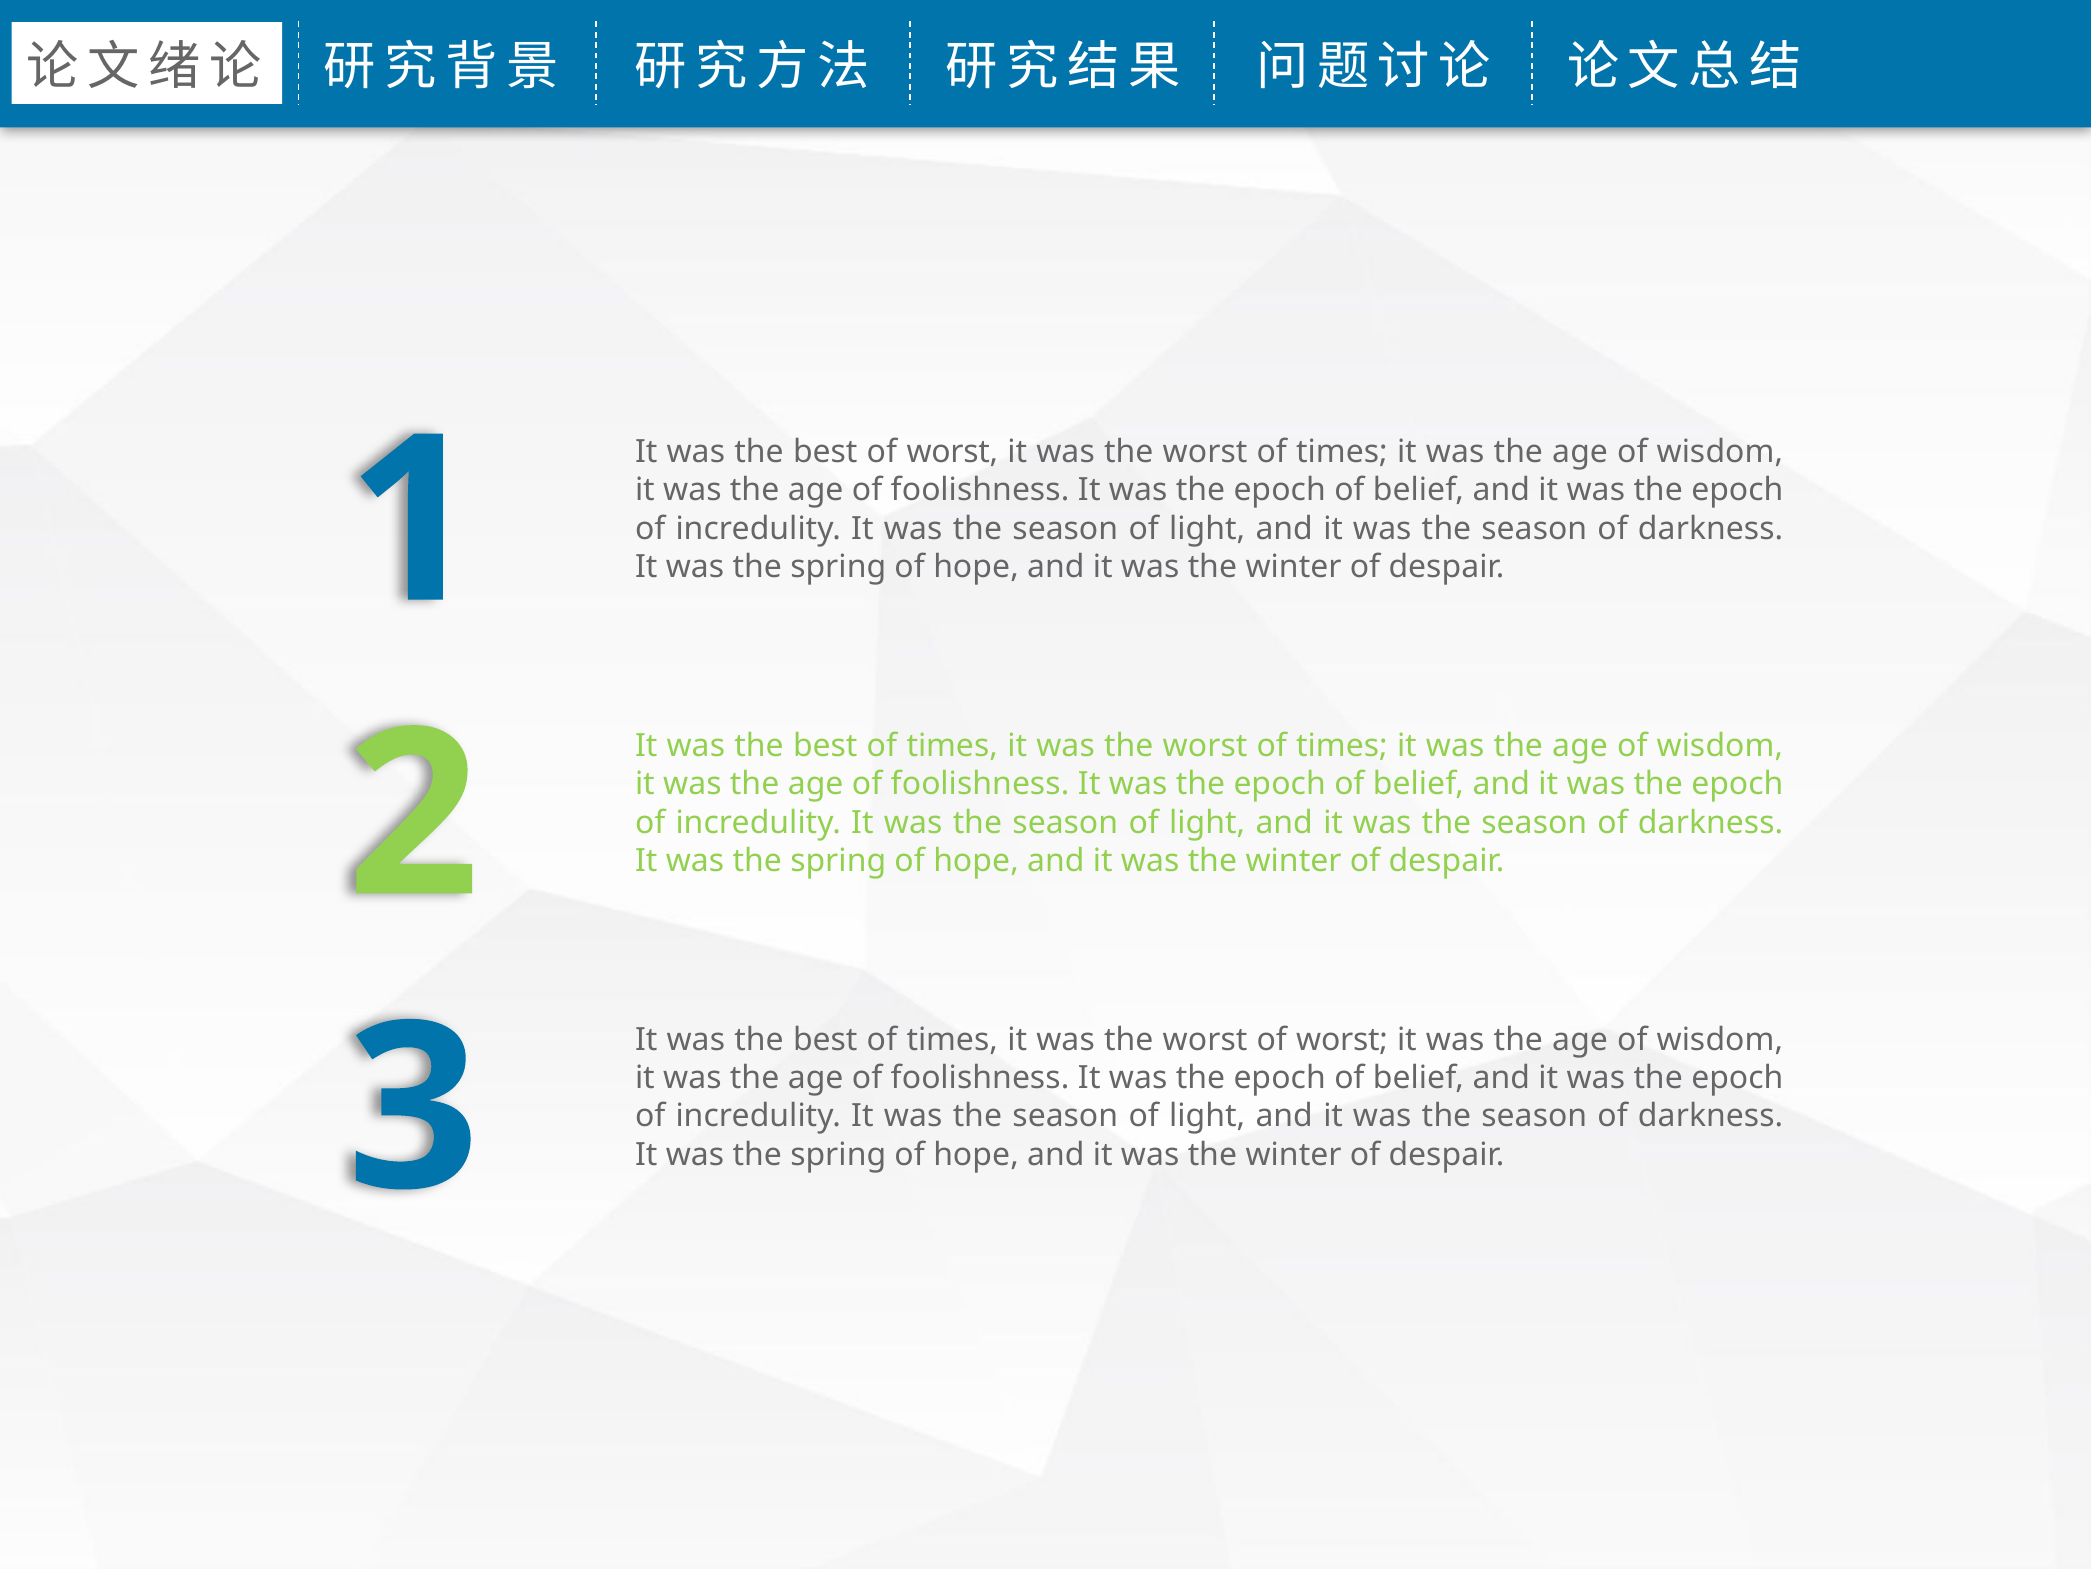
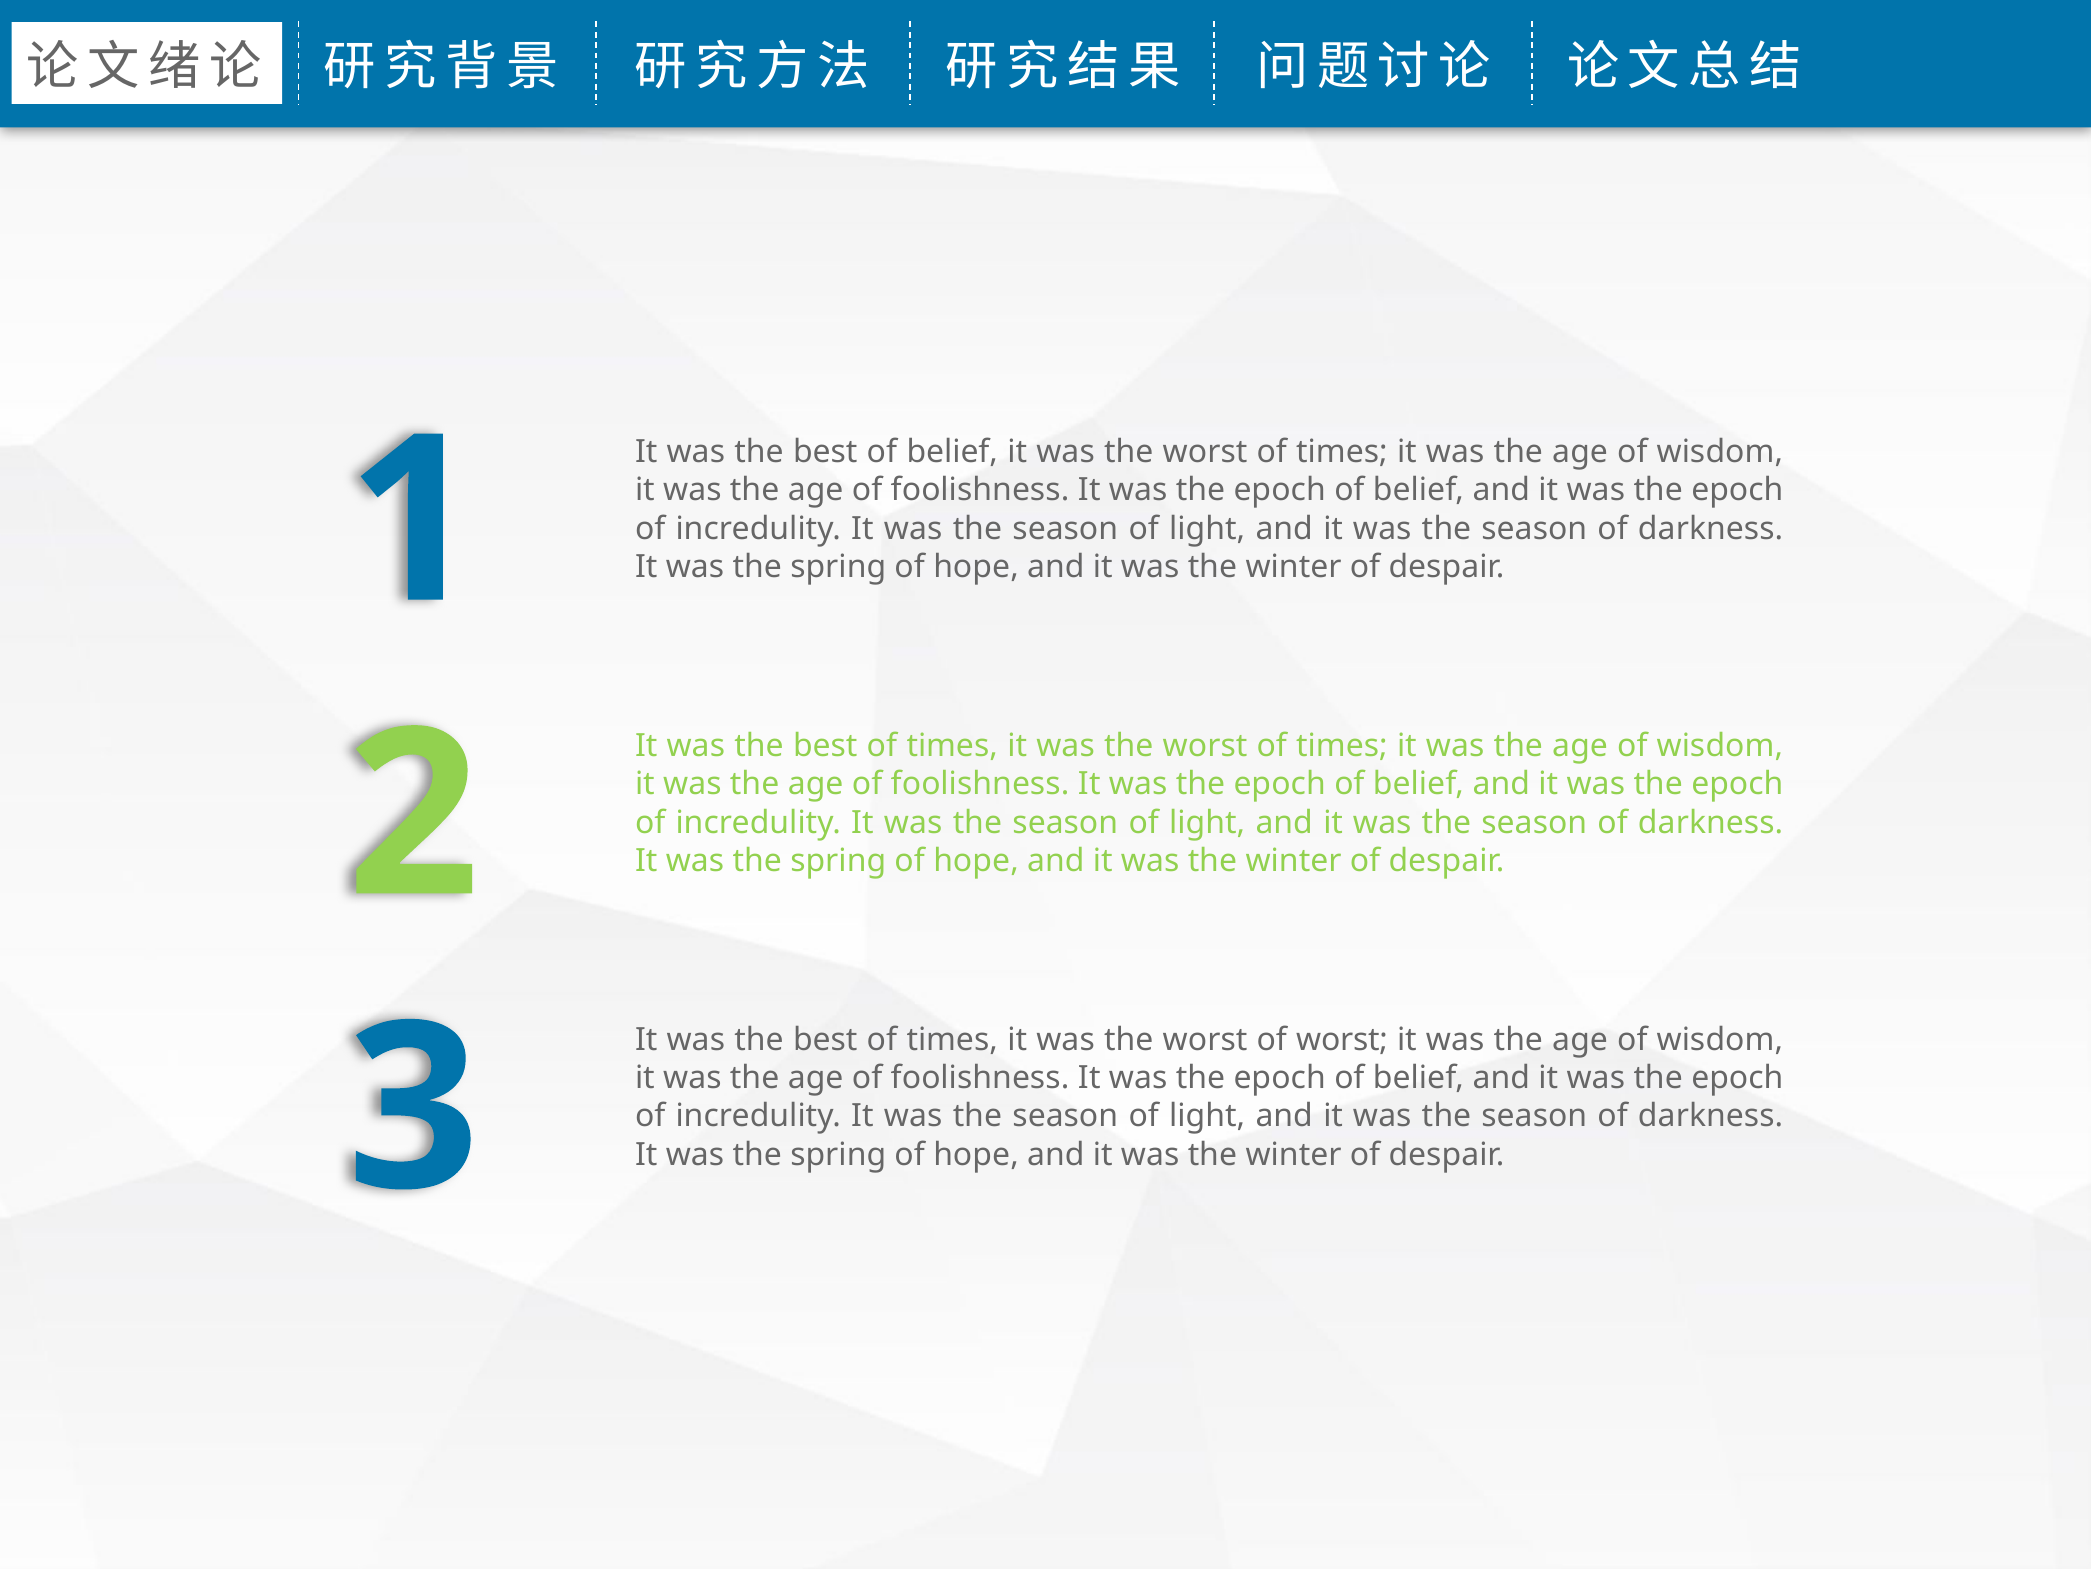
best of worst: worst -> belief (952, 452)
